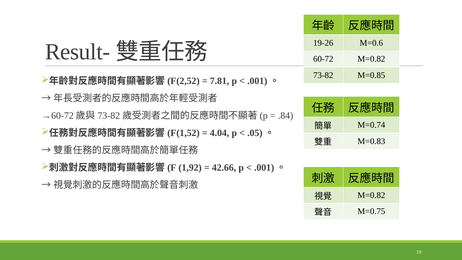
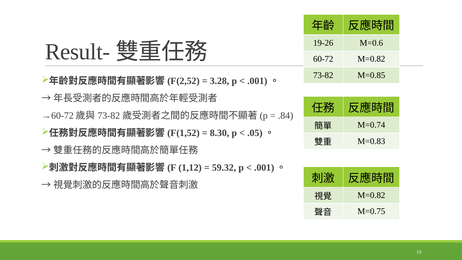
7.81: 7.81 -> 3.28 (220, 81)
4.04: 4.04 -> 8.30 (220, 133)
1,92: 1,92 -> 1,12 (190, 168)
42.66: 42.66 -> 59.32 (224, 168)
